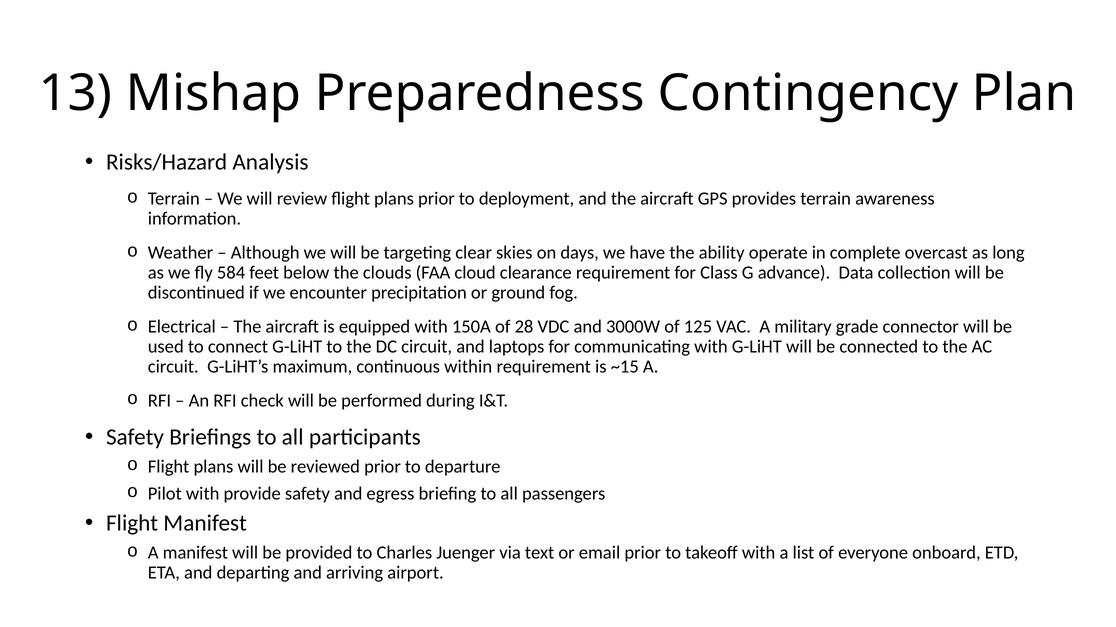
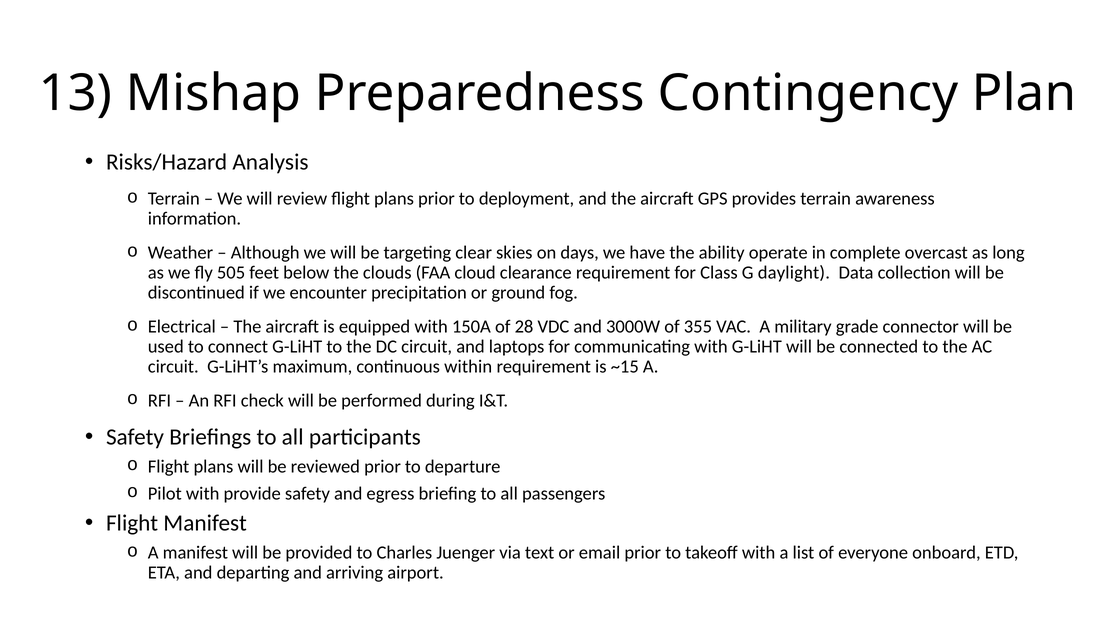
584: 584 -> 505 (231, 273)
advance: advance -> daylight (794, 273)
125: 125 -> 355 (698, 327)
